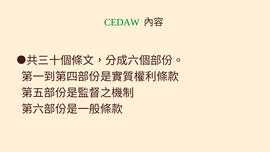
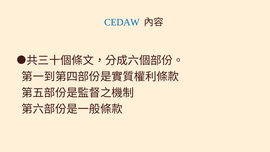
CEDAW colour: green -> blue (122, 22)
